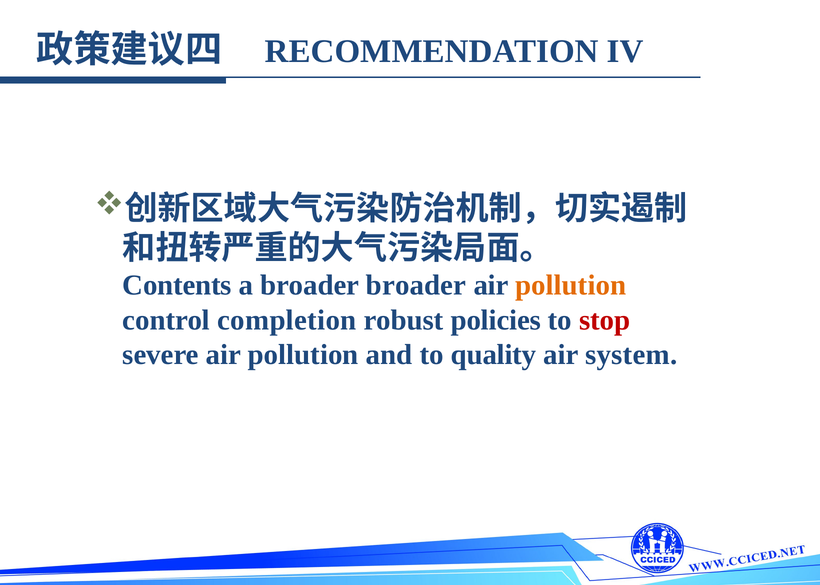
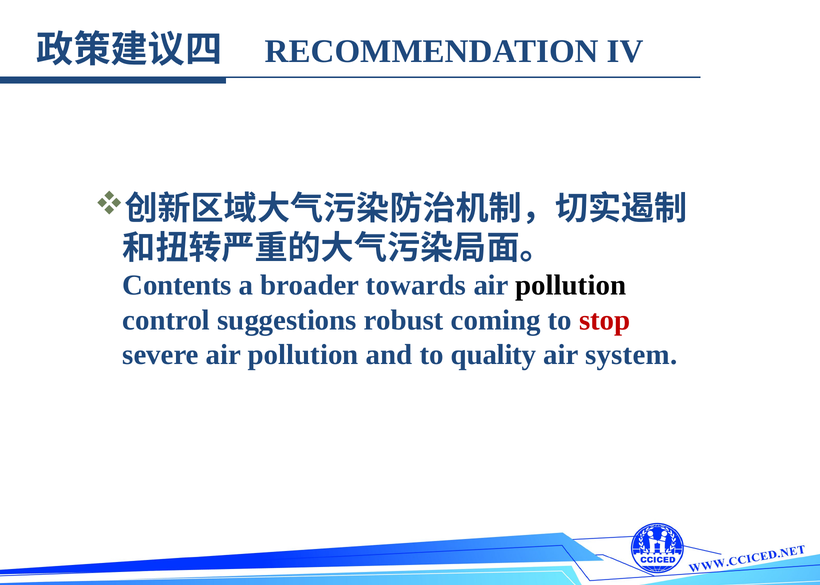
broader broader: broader -> towards (416, 286)
pollution colour: orange -> black (571, 286)
completion: completion -> suggestions (287, 321)
policies: policies -> coming (496, 321)
